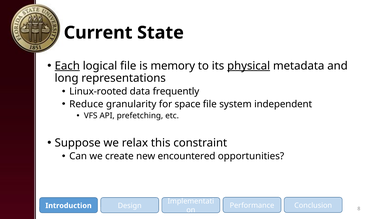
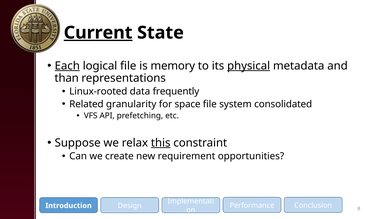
Current underline: none -> present (98, 33)
long: long -> than (67, 78)
Reduce: Reduce -> Related (86, 104)
independent: independent -> consolidated (283, 104)
this underline: none -> present (161, 143)
encountered: encountered -> requirement (187, 156)
